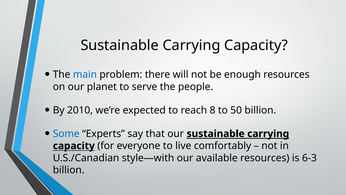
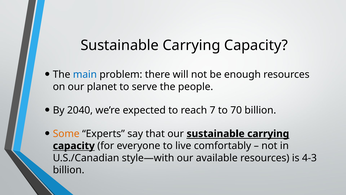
2010: 2010 -> 2040 (80, 110)
8: 8 -> 7 (213, 110)
50: 50 -> 70 (236, 110)
Some colour: blue -> orange (66, 133)
6-3: 6-3 -> 4-3 (309, 158)
